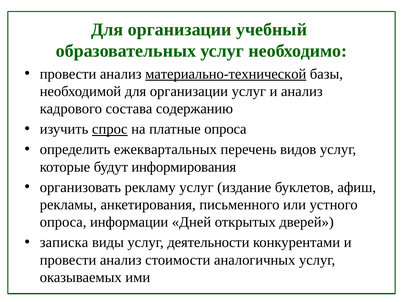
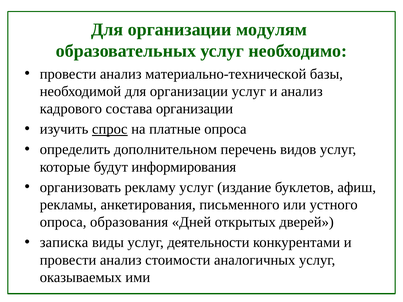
учебный: учебный -> модулям (272, 30)
материально-технической underline: present -> none (226, 74)
состава содержанию: содержанию -> организации (195, 109)
ежеквартальных: ежеквартальных -> дополнительном (165, 150)
информации: информации -> образования (129, 222)
